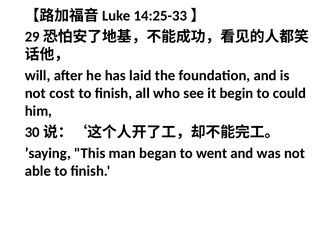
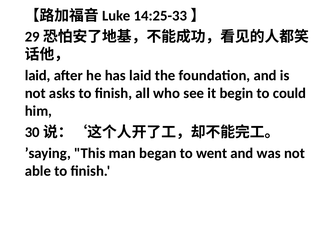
will: will -> laid (38, 75)
cost: cost -> asks (62, 93)
